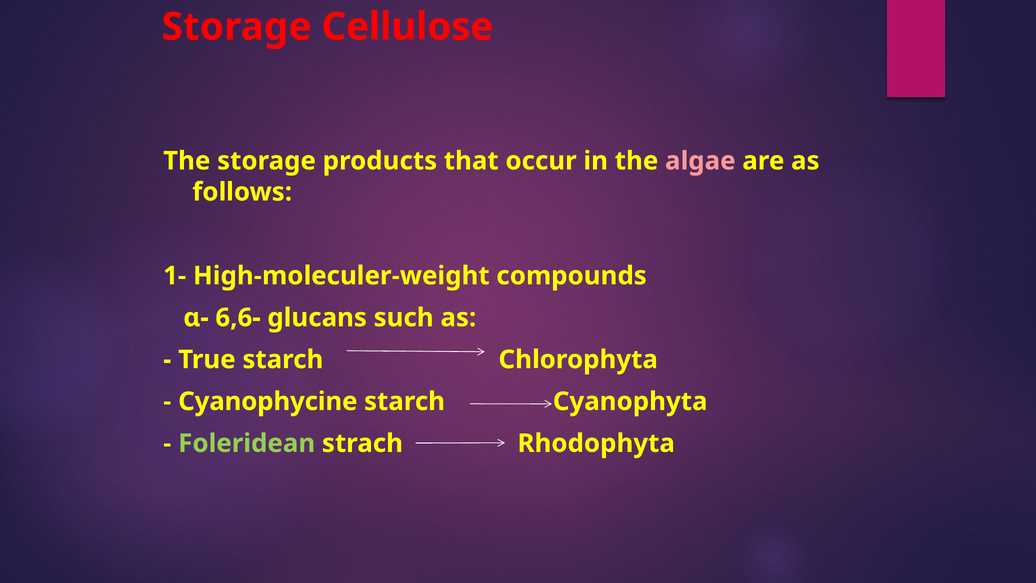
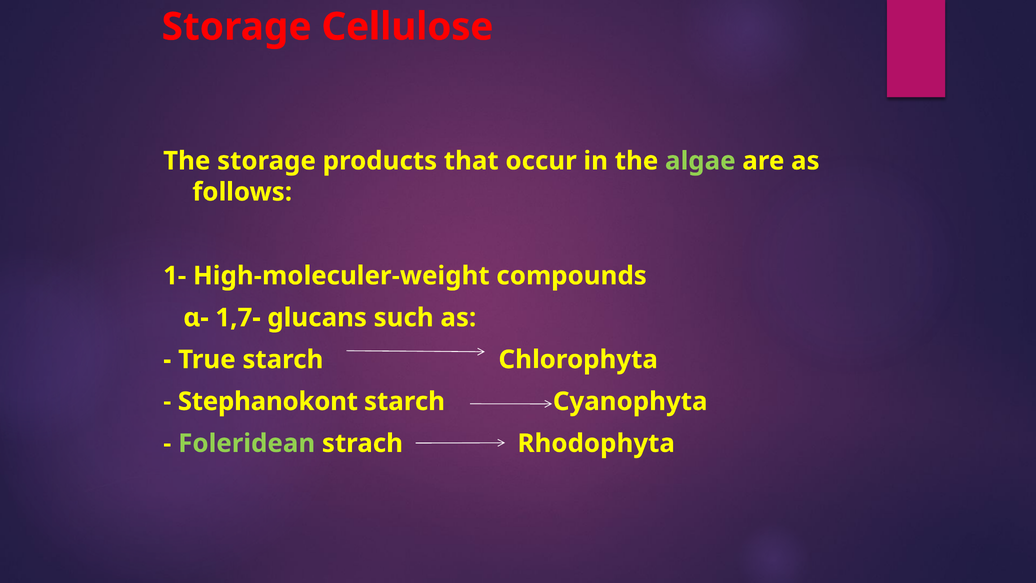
algae colour: pink -> light green (700, 161)
6,6-: 6,6- -> 1,7- (238, 318)
Cyanophycine: Cyanophycine -> Stephanokont (268, 401)
